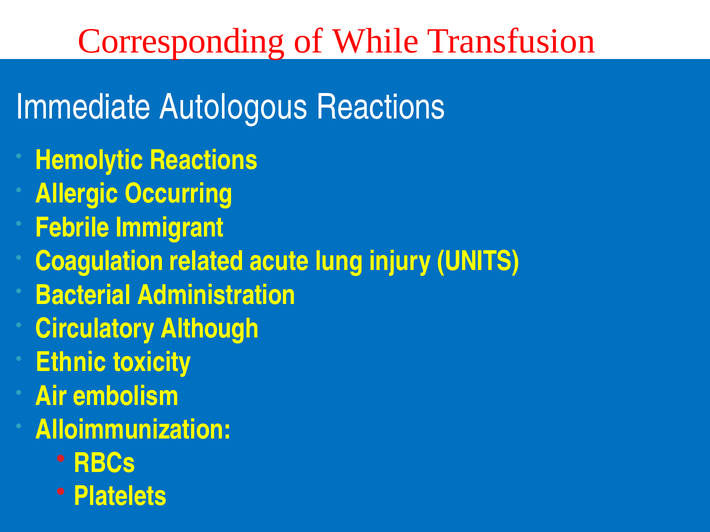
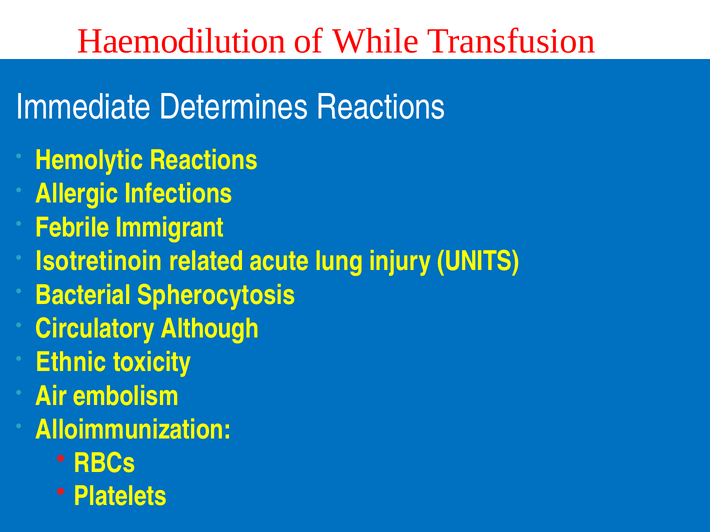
Corresponding: Corresponding -> Haemodilution (182, 41)
Autologous: Autologous -> Determines (234, 107)
Occurring: Occurring -> Infections (179, 194)
Coagulation: Coagulation -> Isotretinoin (99, 261)
Administration: Administration -> Spherocytosis (216, 295)
